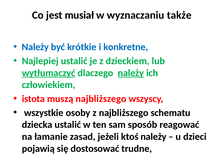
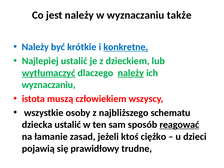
jest musiał: musiał -> należy (79, 15)
konkretne underline: none -> present (126, 47)
człowiekiem: człowiekiem -> wyznaczaniu (49, 85)
muszą najbliższego: najbliższego -> człowiekiem (101, 99)
reagować underline: none -> present (179, 125)
ktoś należy: należy -> ciężko (153, 137)
dostosować: dostosować -> prawidłowy (95, 149)
